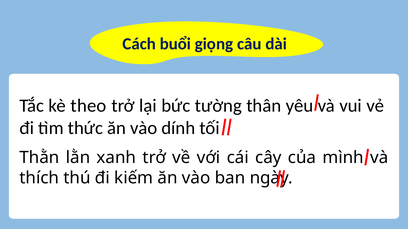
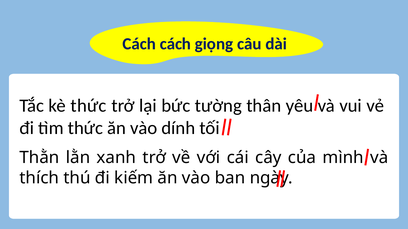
Cách buổi: buổi -> cách (176, 44)
kè theo: theo -> thức (89, 106)
